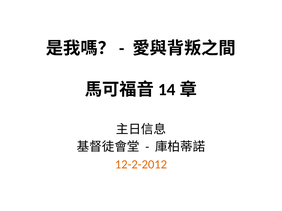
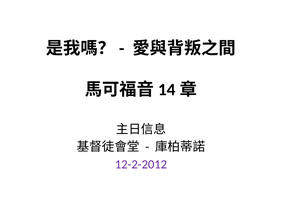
12-2-2012 colour: orange -> purple (141, 165)
